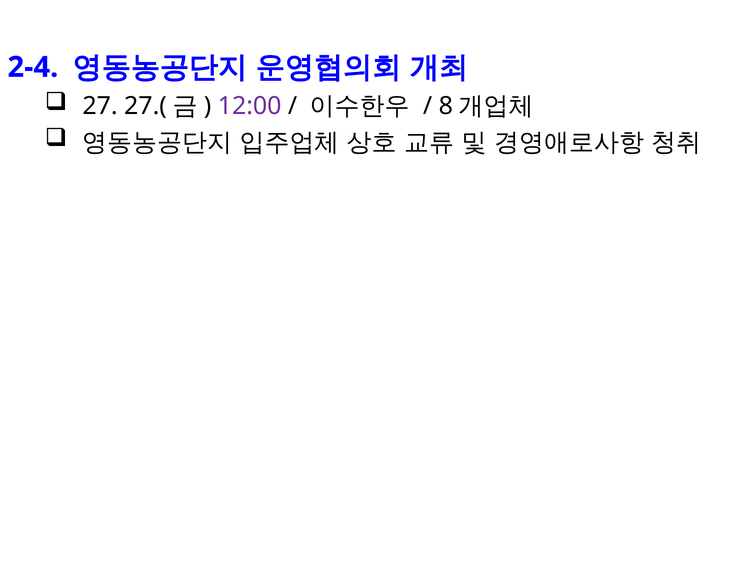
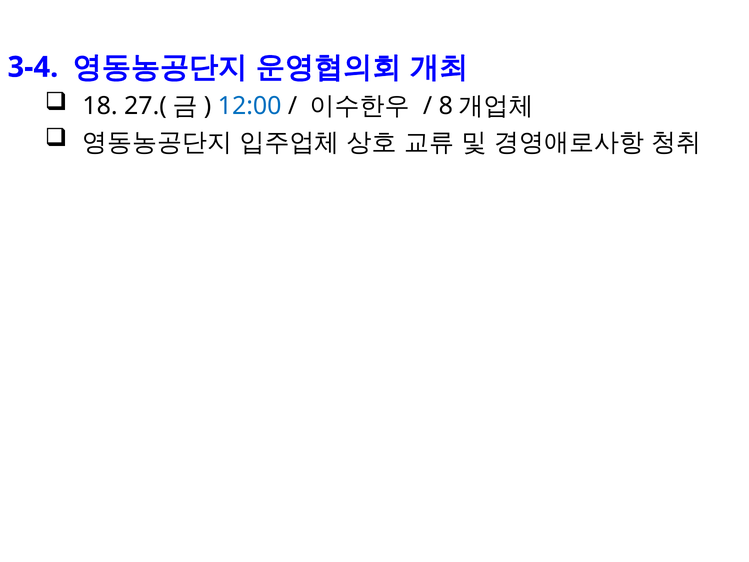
2-4: 2-4 -> 3-4 (33, 67)
27: 27 -> 18 (100, 106)
12:00 colour: purple -> blue (250, 106)
